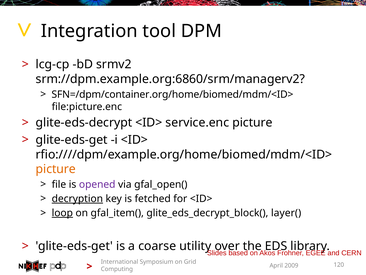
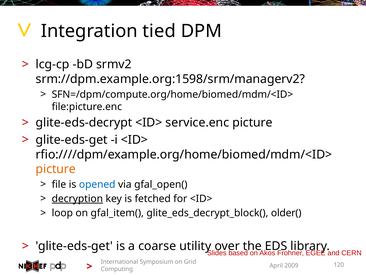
tool: tool -> tied (159, 31)
srm://dpm.example.org:6860/srm/managerv2: srm://dpm.example.org:6860/srm/managerv2 -> srm://dpm.example.org:1598/srm/managerv2 (170, 79)
SFN=/dpm/container.org/home/biomed/mdm/<ID>: SFN=/dpm/container.org/home/biomed/mdm/<ID> -> SFN=/dpm/compute.org/home/biomed/mdm/<ID> (172, 94)
opened colour: purple -> blue (97, 184)
loop underline: present -> none (62, 213)
layer(: layer( -> older( (286, 213)
